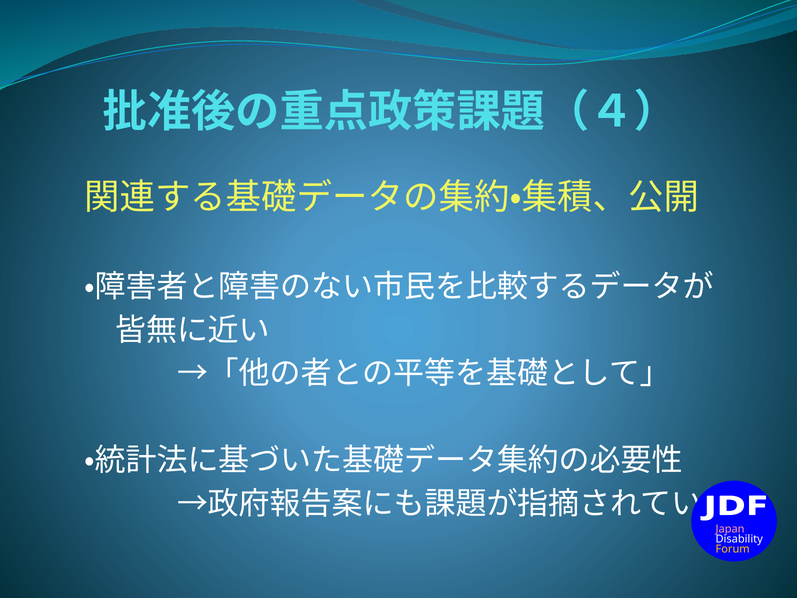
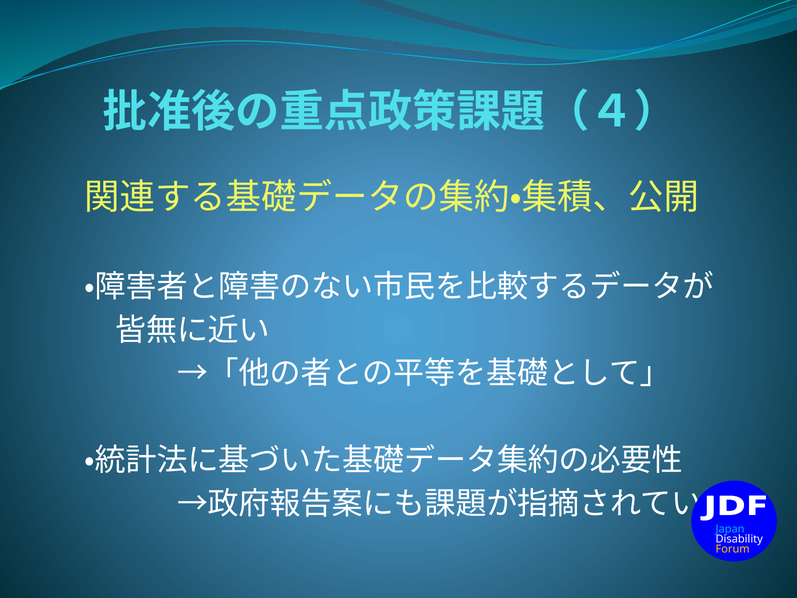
Japan colour: pink -> light blue (730, 529)
